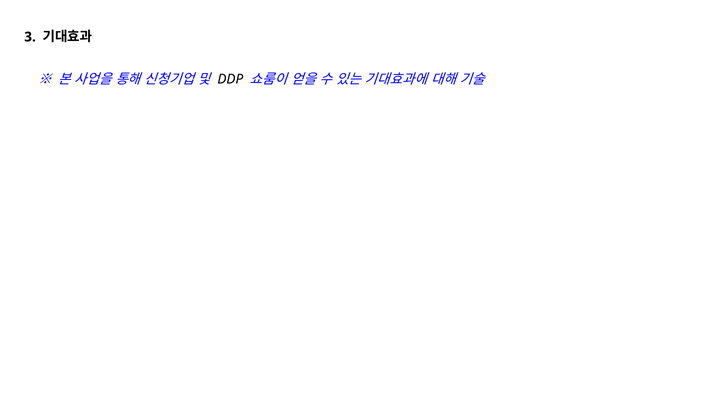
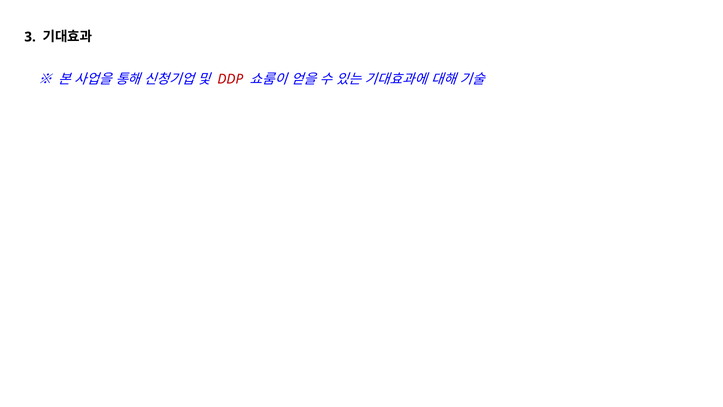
DDP colour: black -> red (230, 79)
